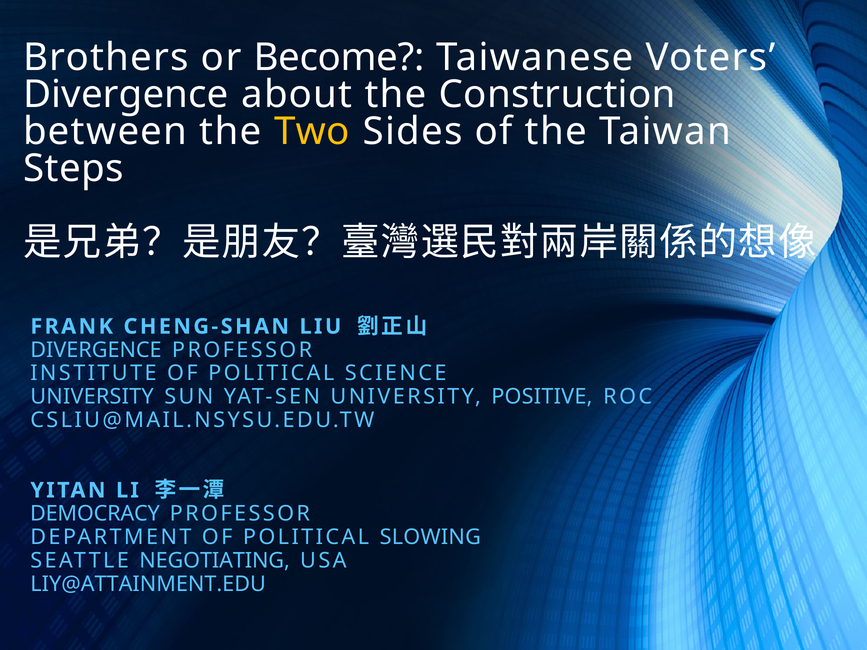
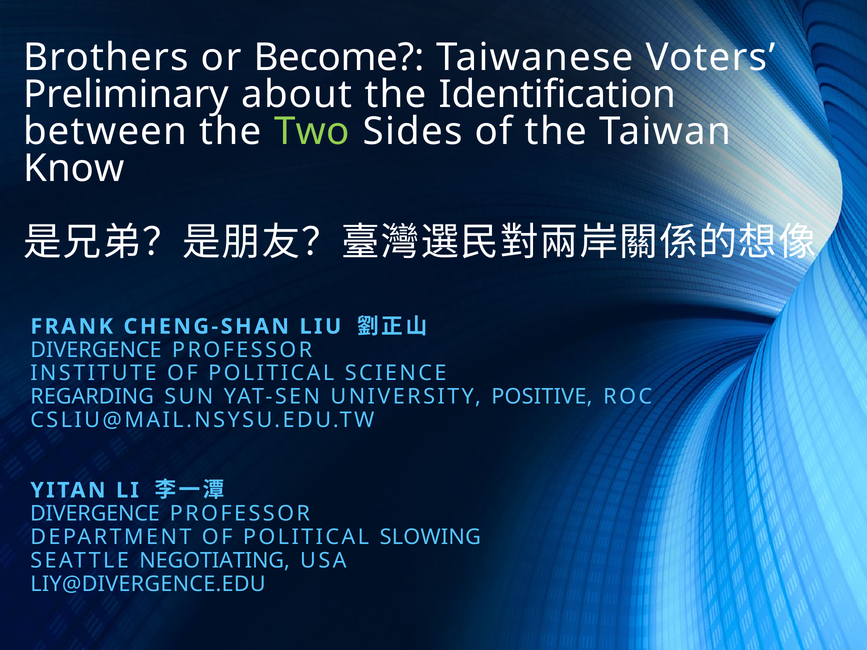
Divergence: Divergence -> Preliminary (126, 95)
Construction: Construction -> Identification (557, 95)
Two colour: yellow -> light green (312, 132)
Steps: Steps -> Know (74, 169)
UNIVERSITY: UNIVERSITY -> REGARDING (92, 397)
DEMOCRACY: DEMOCRACY -> DIVERGENCE (95, 514)
LIY@ATTAINMENT.EDU: LIY@ATTAINMENT.EDU -> LIY@DIVERGENCE.EDU (148, 584)
